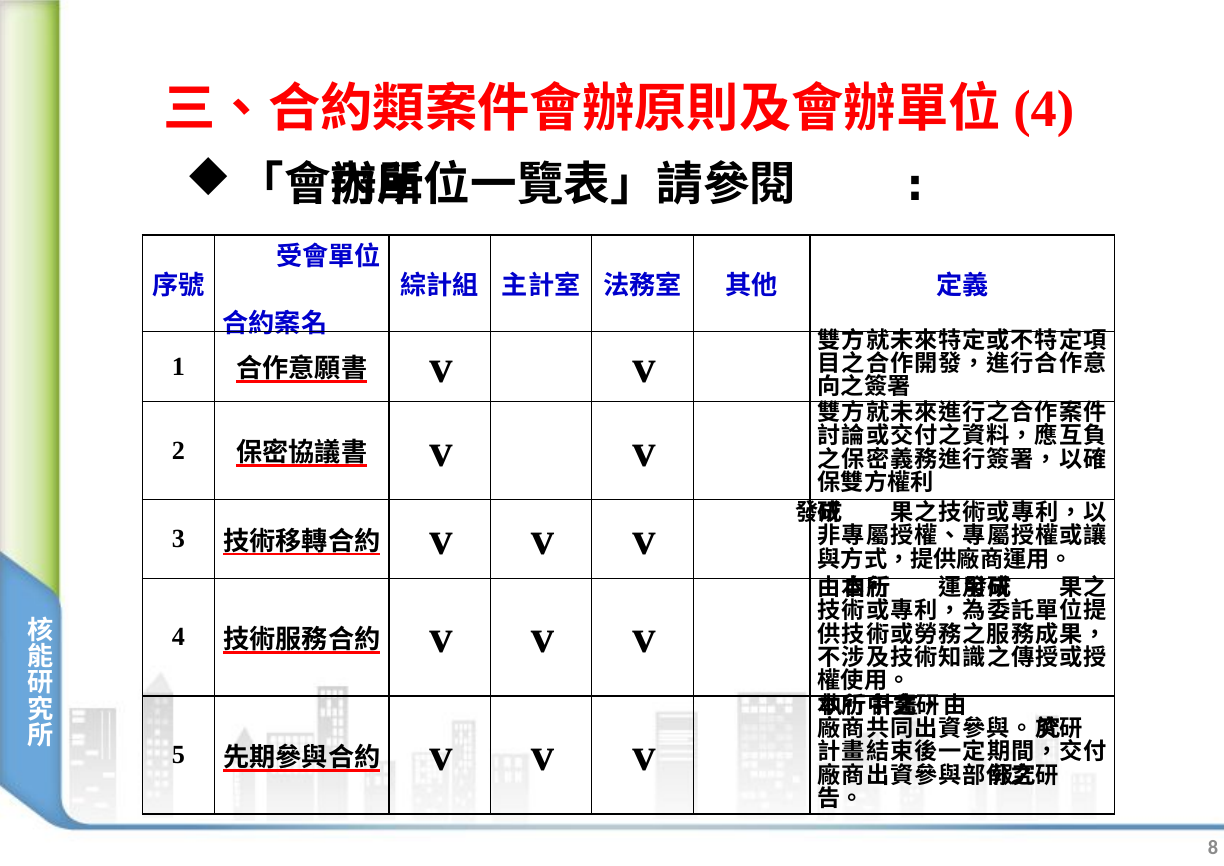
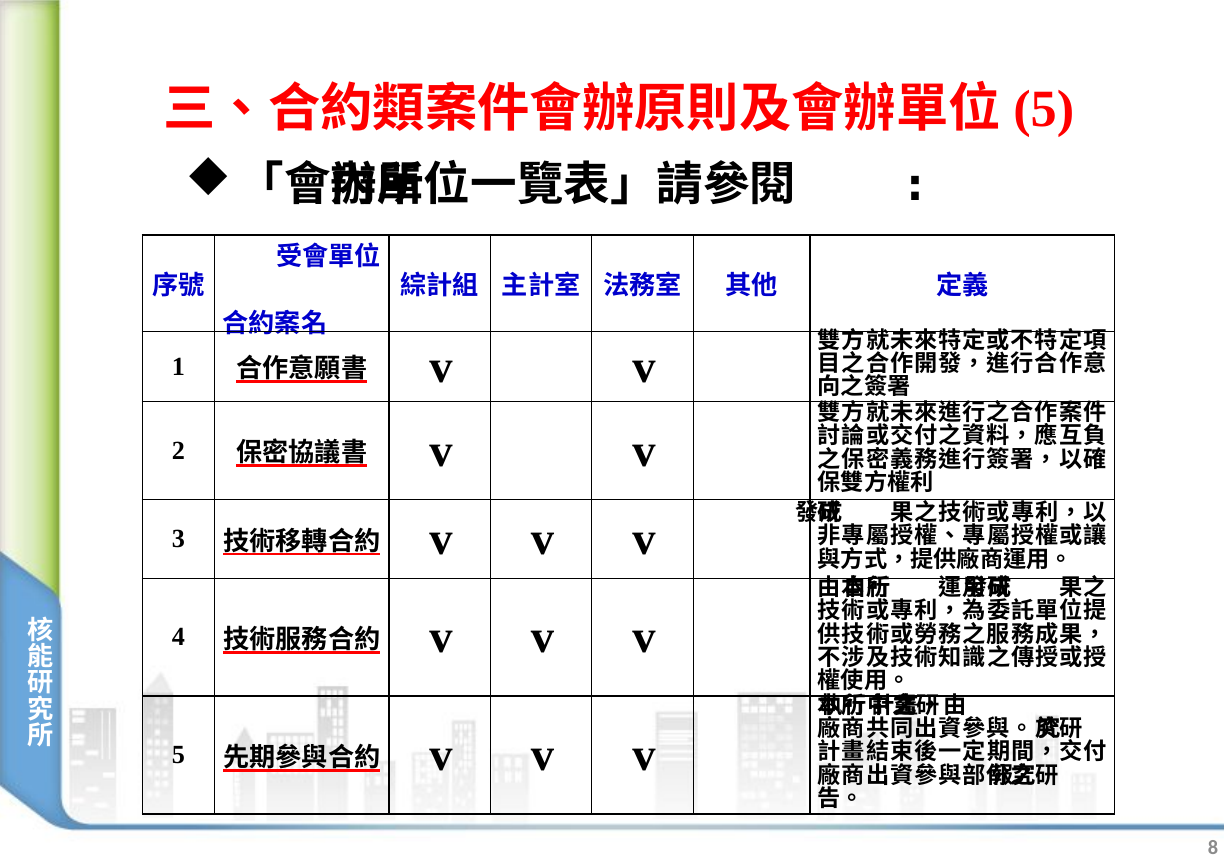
4: 4 -> 5 (1044, 109)
